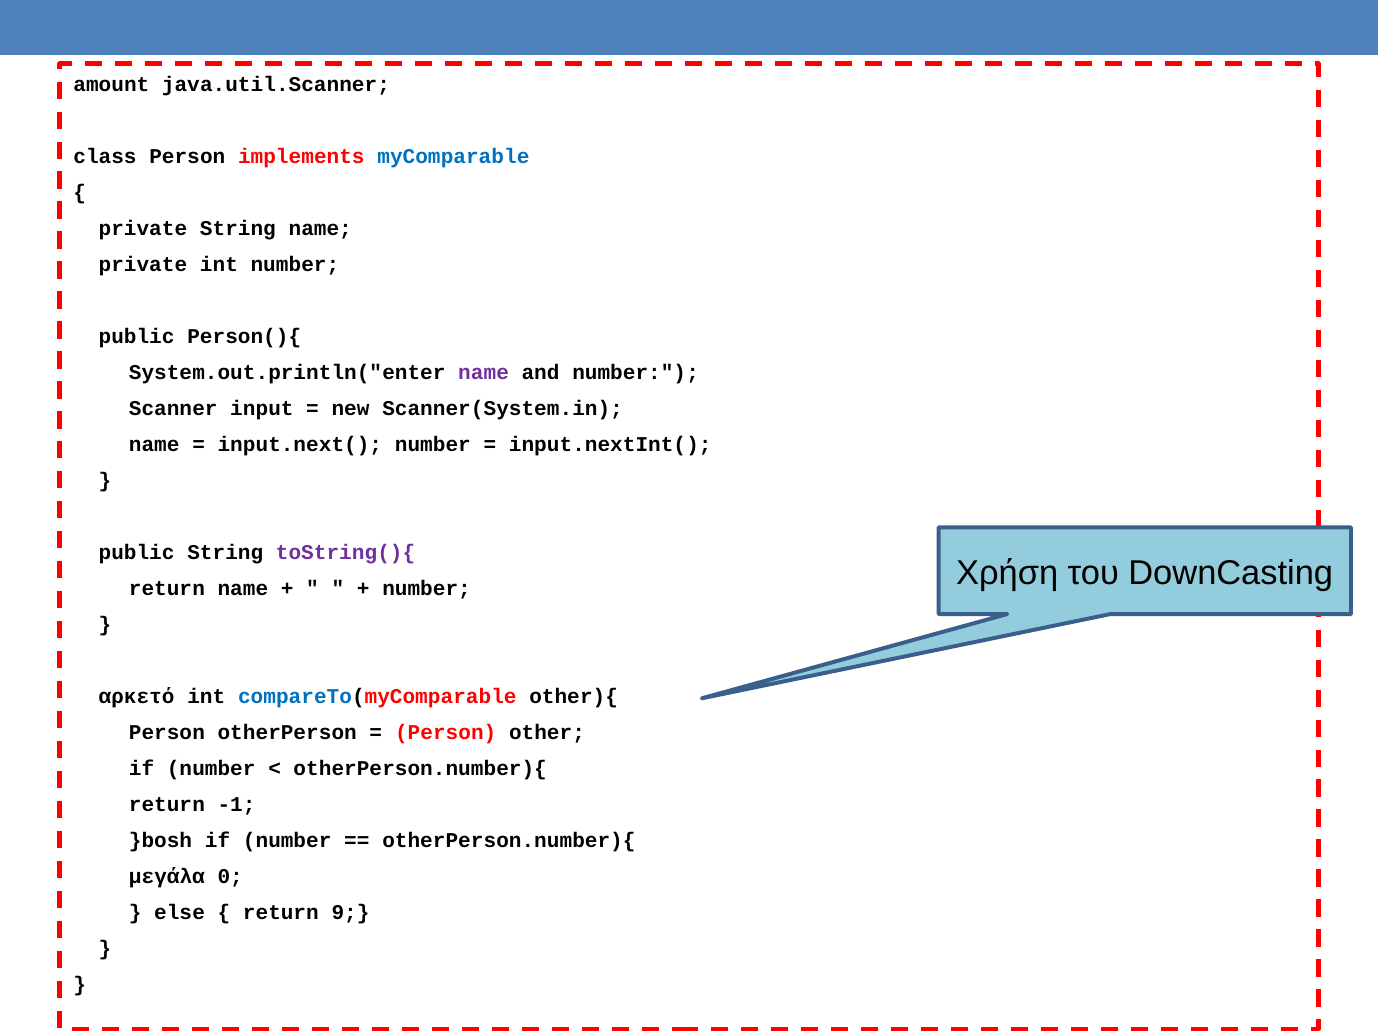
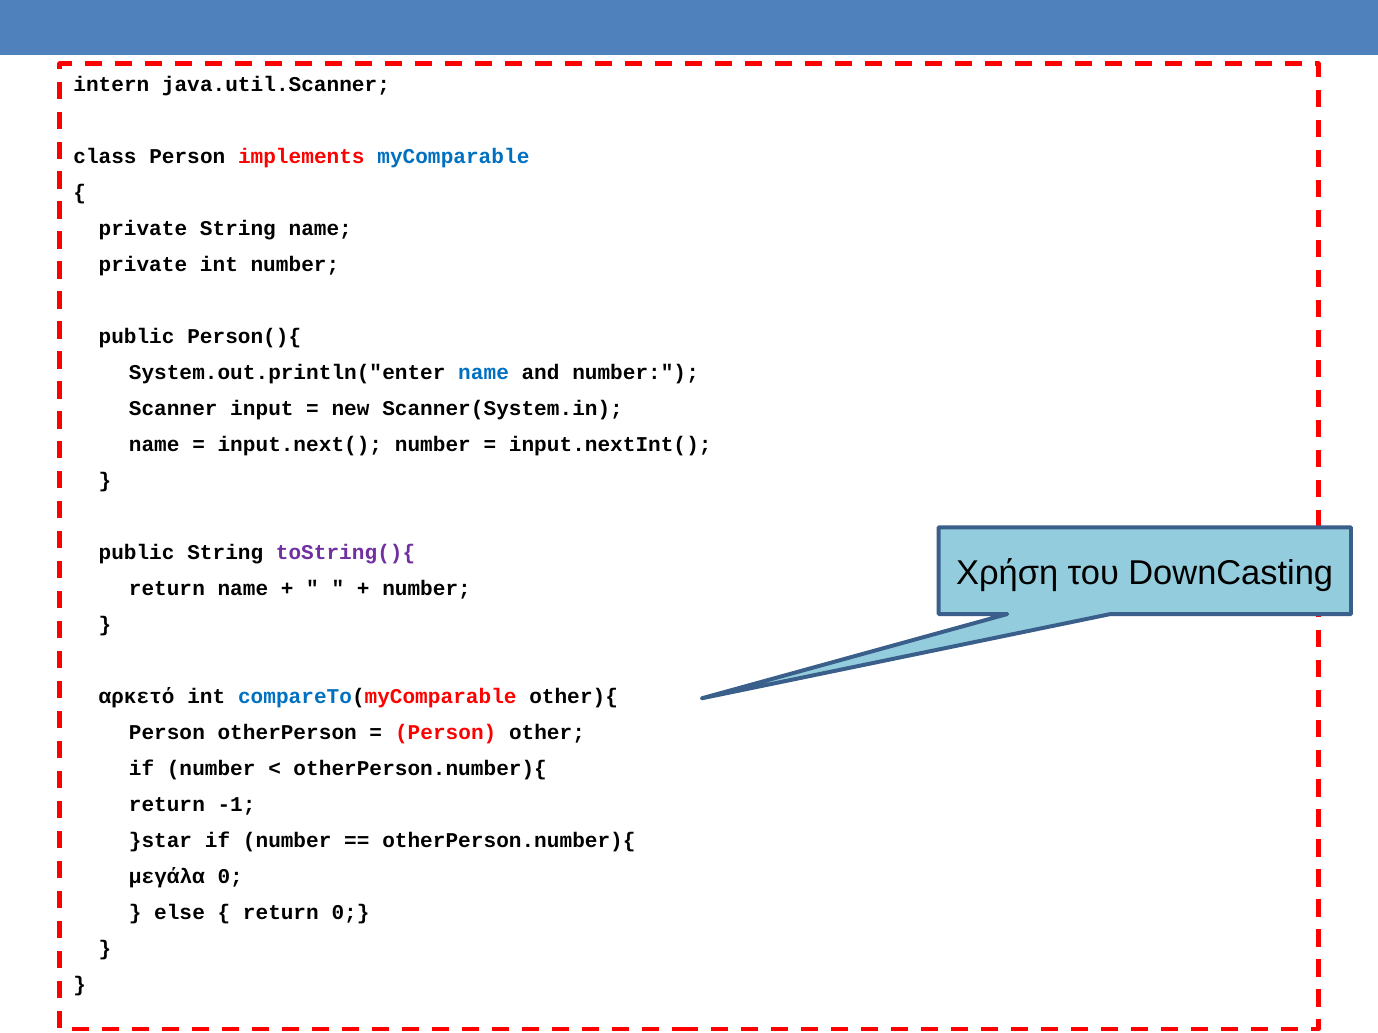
amount: amount -> intern (111, 85)
name colour: purple -> blue (484, 373)
}bosh: }bosh -> }star (161, 841)
return 9: 9 -> 0 (351, 913)
